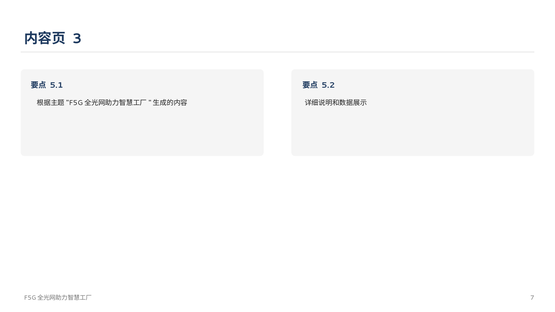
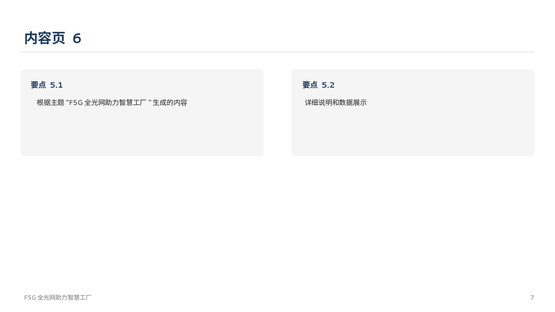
3: 3 -> 6 (77, 39)
